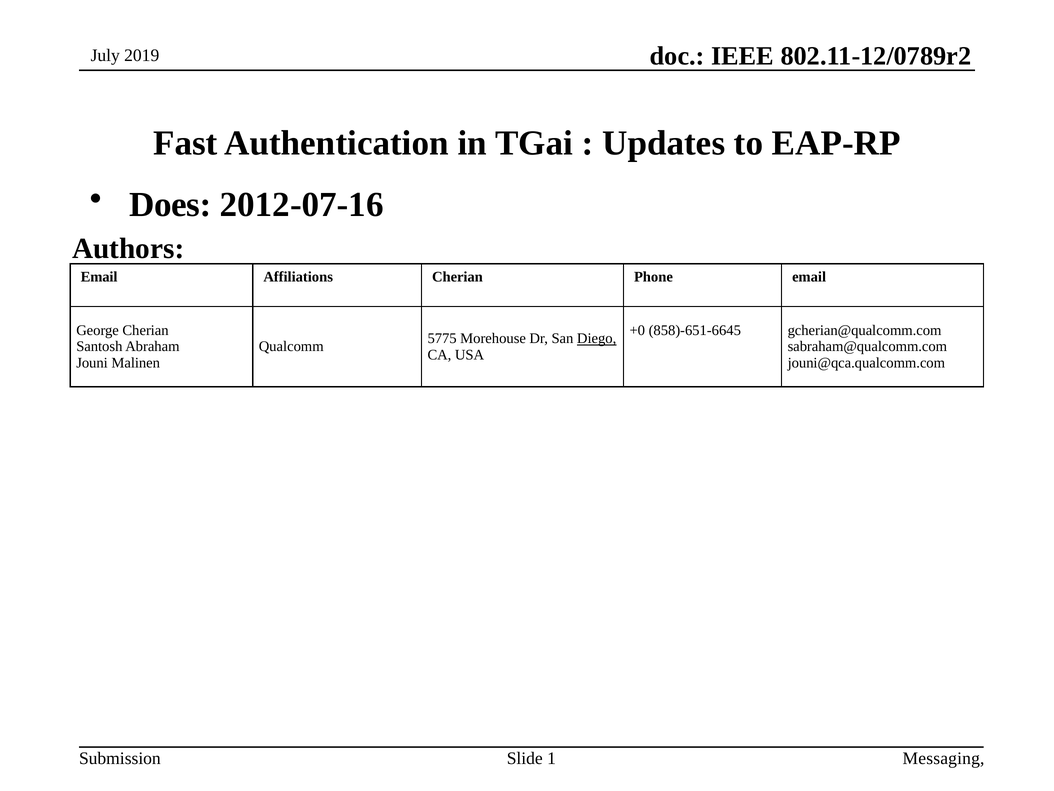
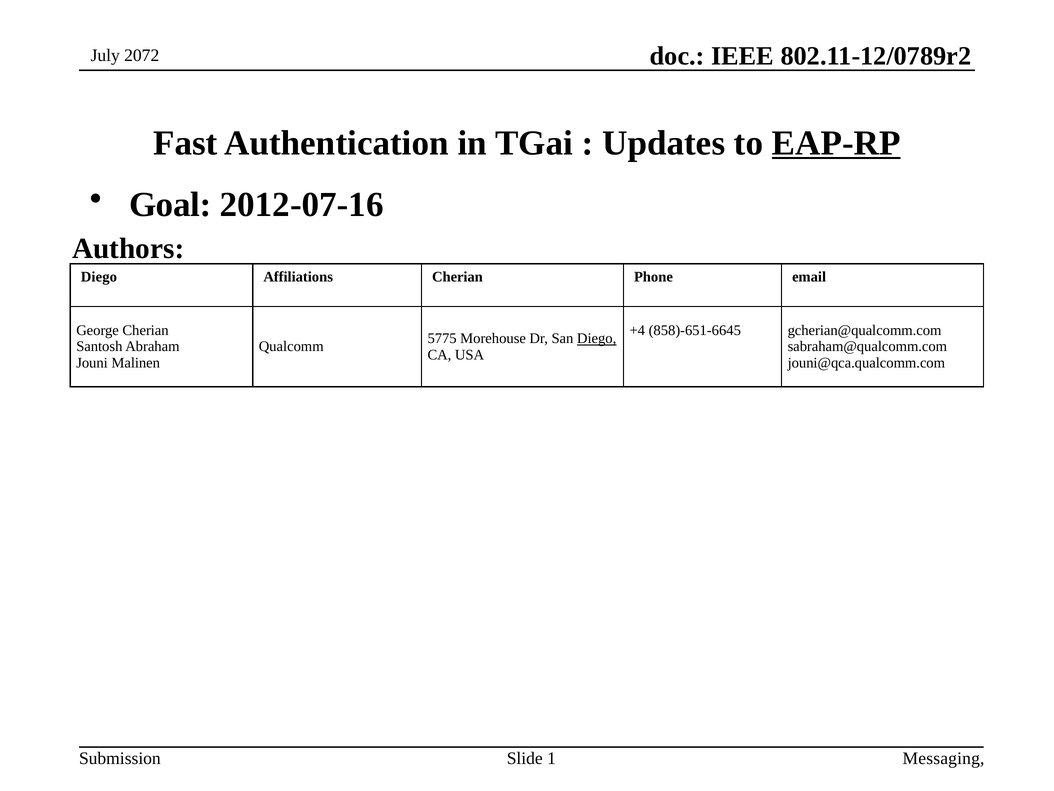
2019: 2019 -> 2072 (142, 55)
EAP-RP underline: none -> present (836, 143)
Does: Does -> Goal (170, 205)
Email: Email -> Diego (99, 277)
+0: +0 -> +4 (637, 330)
